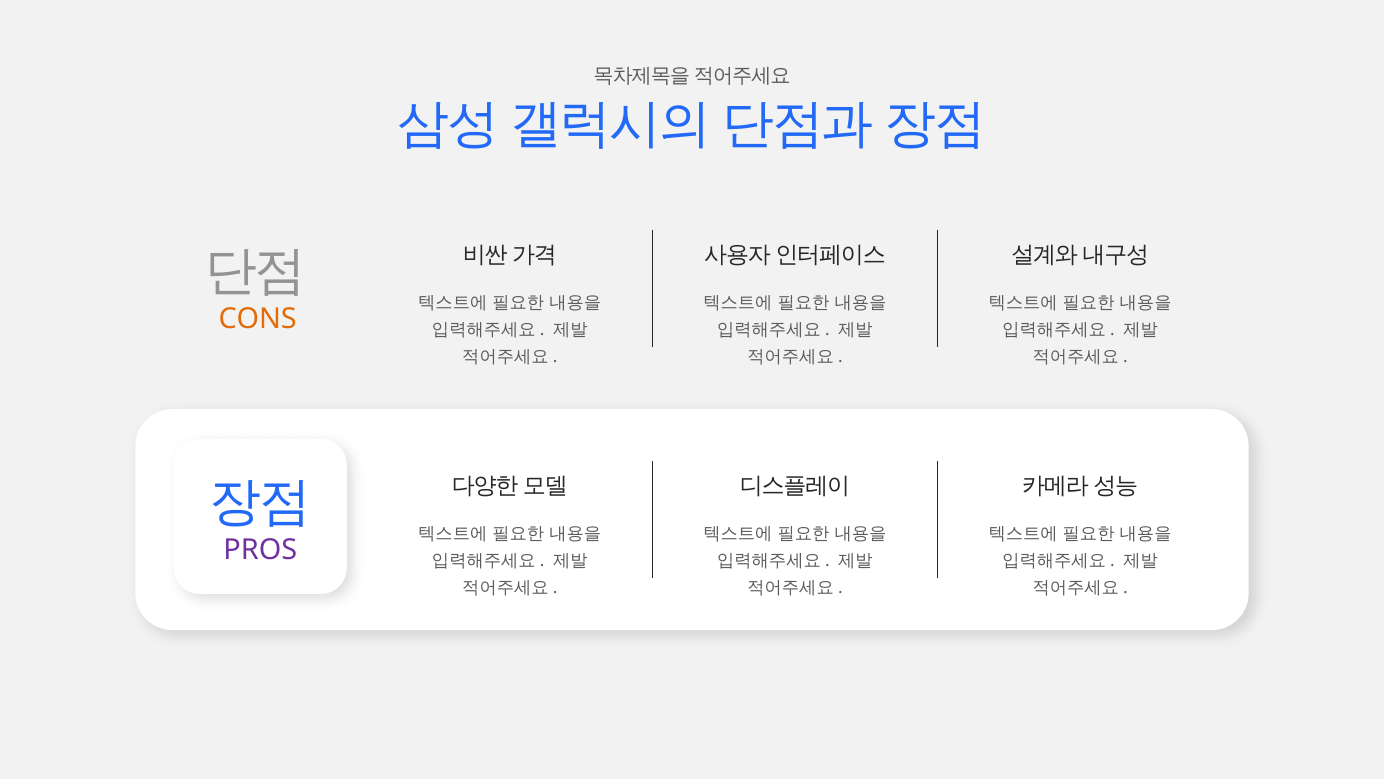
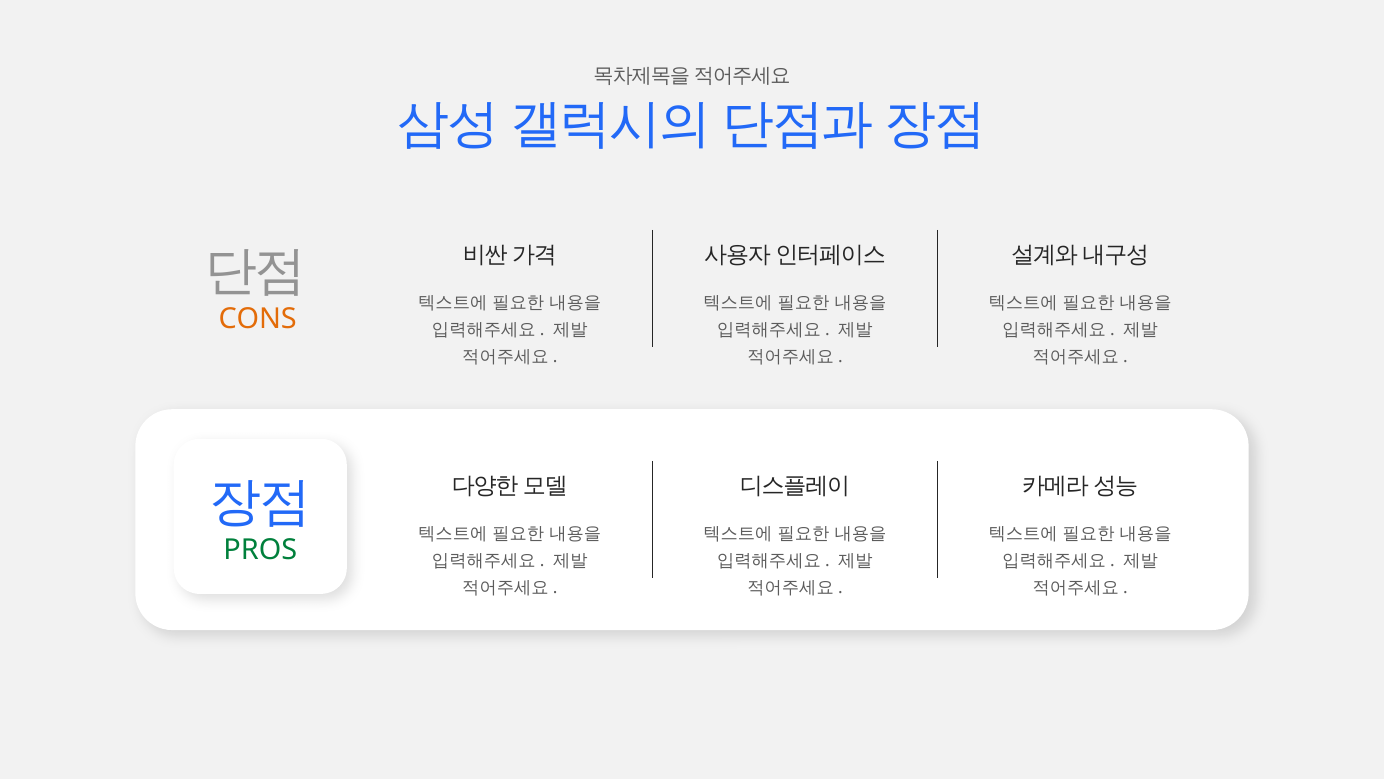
PROS colour: purple -> green (260, 549)
